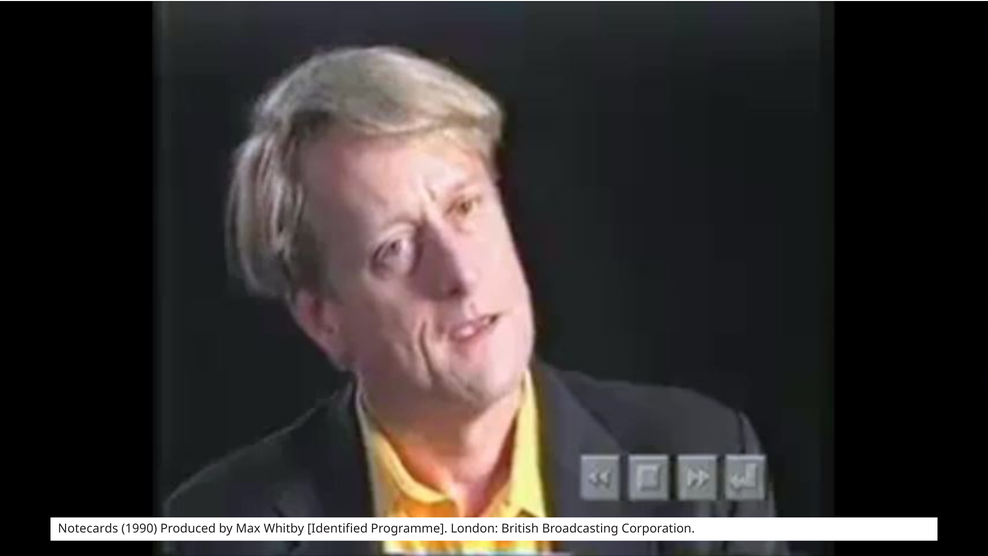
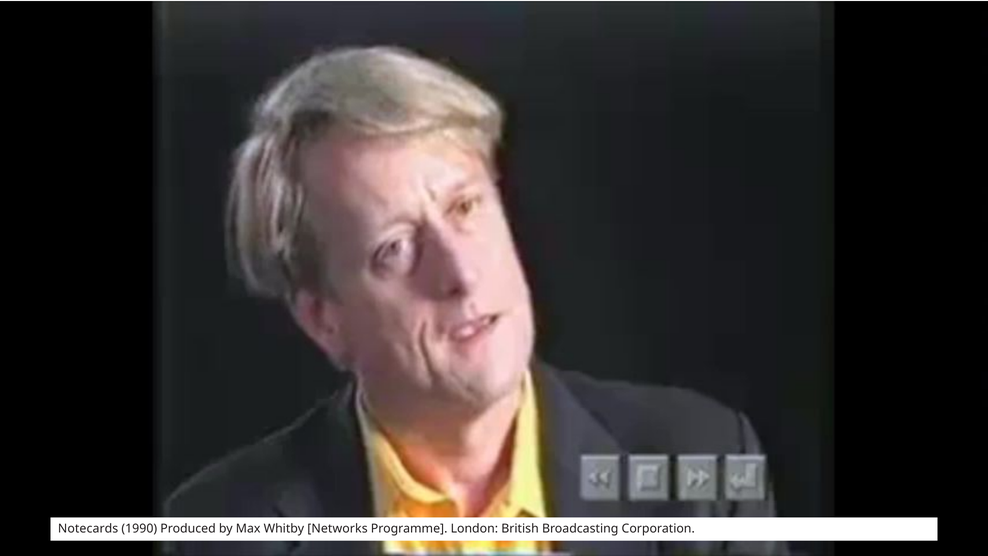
Identified: Identified -> Networks (337, 528)
